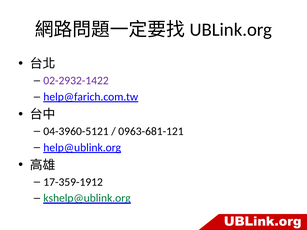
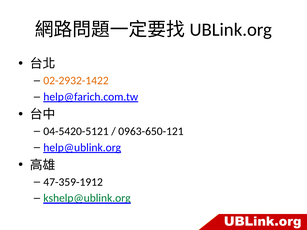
02-2932-1422 colour: purple -> orange (76, 81)
04-3960-5121: 04-3960-5121 -> 04-5420-5121 (76, 131)
0963-681-121: 0963-681-121 -> 0963-650-121 (151, 131)
17-359-1912: 17-359-1912 -> 47-359-1912 (73, 182)
